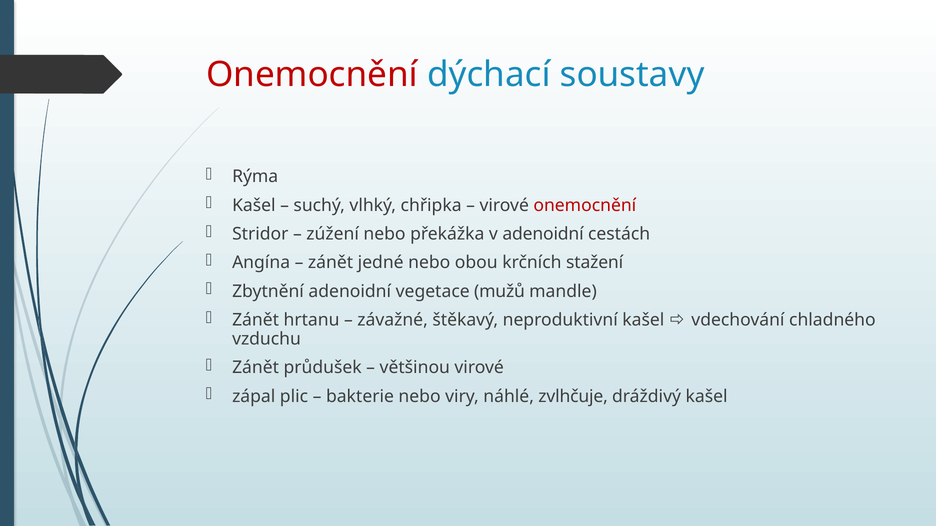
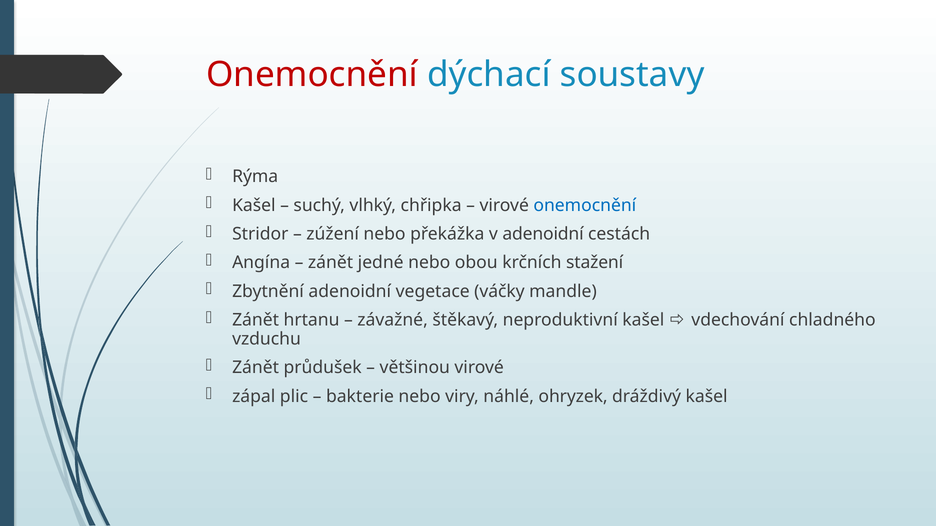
onemocnění colour: red -> blue (585, 205)
mužů: mužů -> váčky (499, 292)
zvlhčuje: zvlhčuje -> ohryzek (573, 397)
